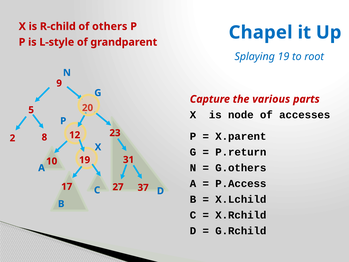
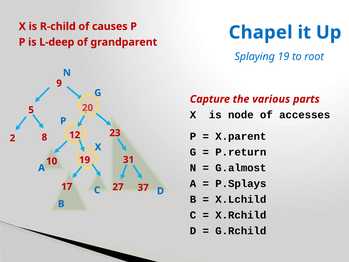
others: others -> causes (110, 26)
L-style: L-style -> L-deep (57, 42)
G.others: G.others -> G.almost (241, 168)
P.Access: P.Access -> P.Splays (241, 183)
